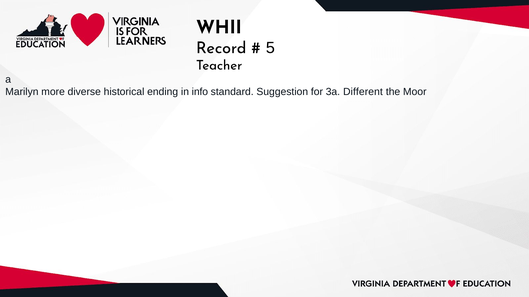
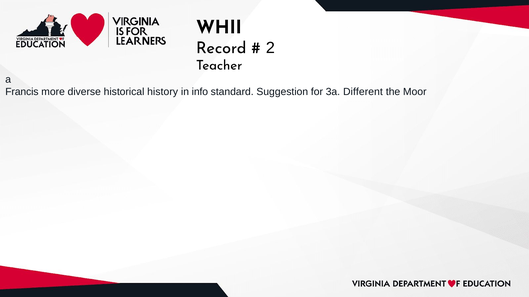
5: 5 -> 2 (270, 48)
Marilyn: Marilyn -> Francis (22, 92)
ending: ending -> history (163, 92)
